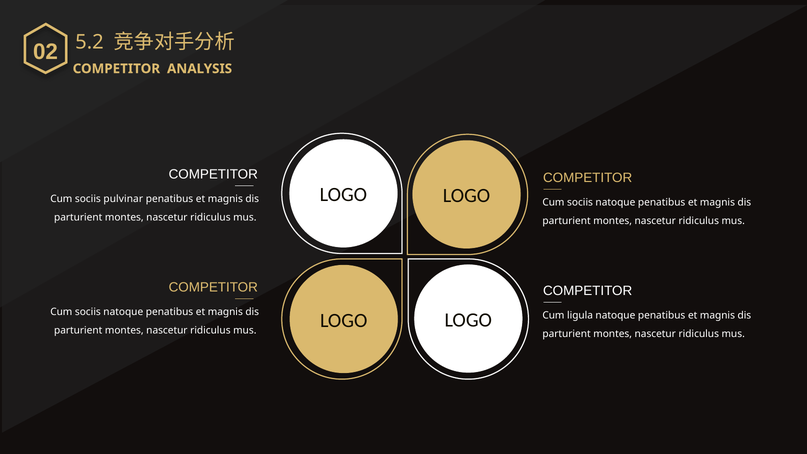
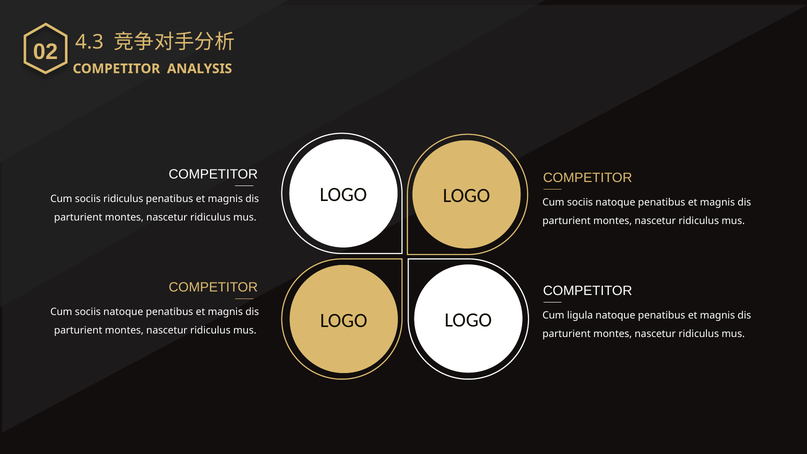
5.2: 5.2 -> 4.3 (89, 42)
sociis pulvinar: pulvinar -> ridiculus (123, 199)
